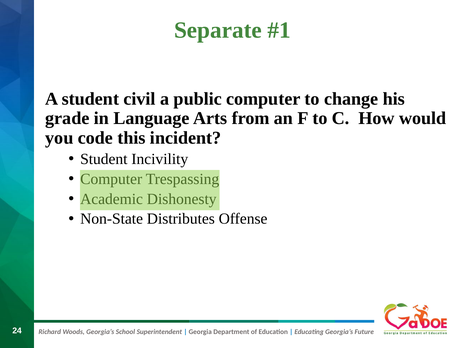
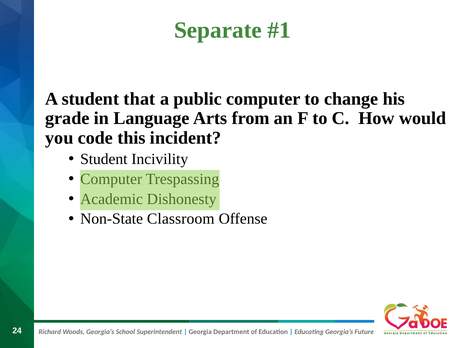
civil: civil -> that (139, 99)
Distributes: Distributes -> Classroom (181, 219)
